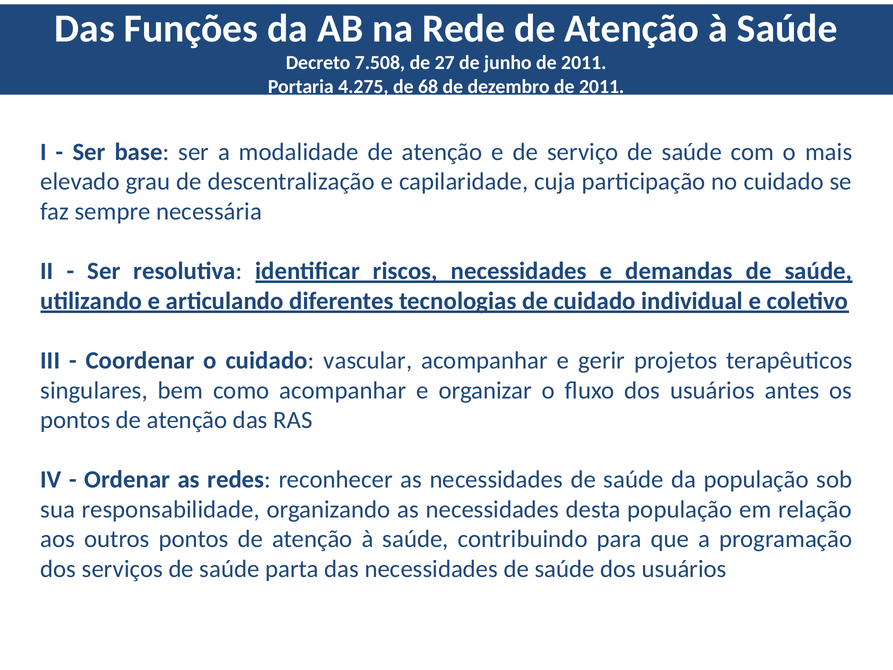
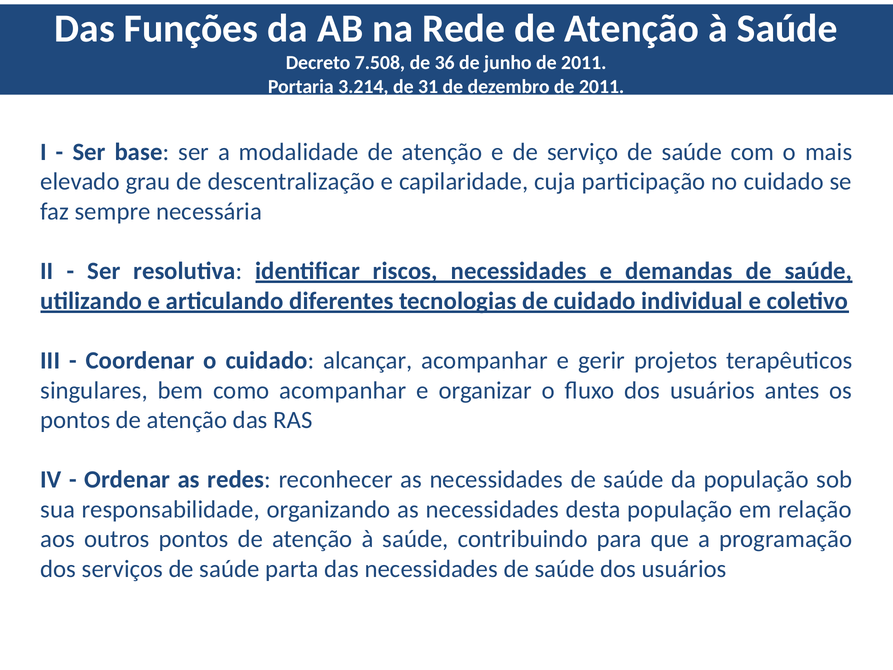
27: 27 -> 36 (445, 63)
4.275: 4.275 -> 3.214 (363, 87)
68: 68 -> 31 (428, 87)
vascular: vascular -> alcançar (368, 360)
